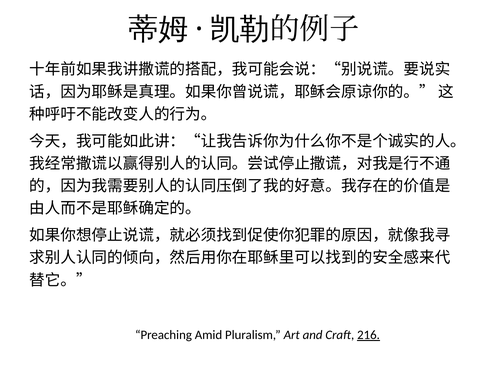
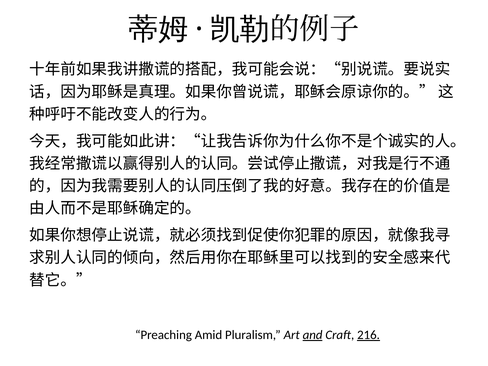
and underline: none -> present (313, 335)
